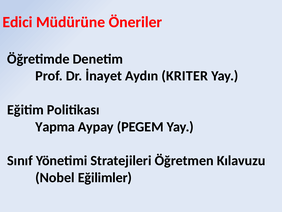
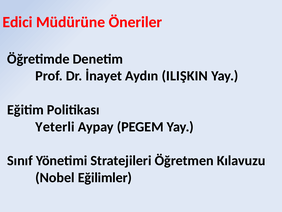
KRITER: KRITER -> ILIŞKIN (185, 76)
Yapma: Yapma -> Yeterli (55, 127)
